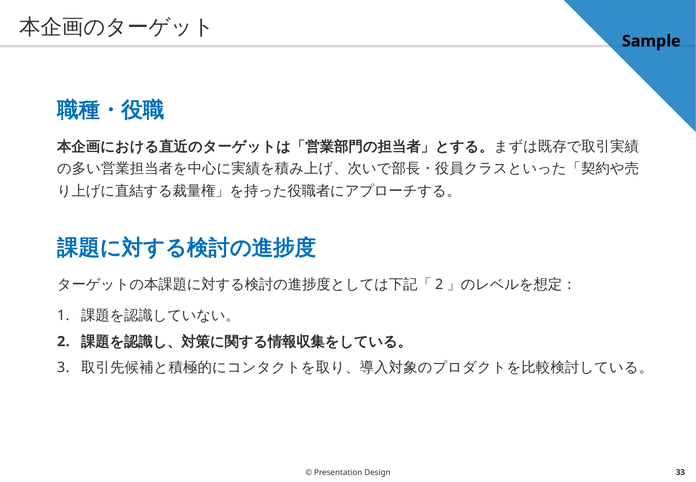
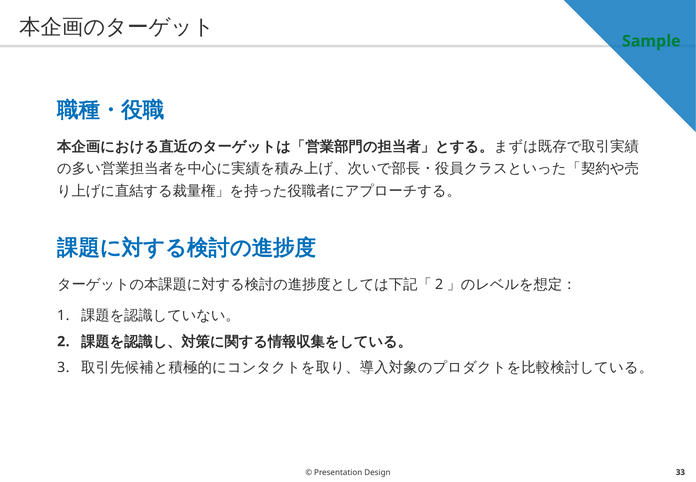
Sample colour: black -> green (651, 41)
